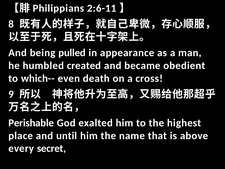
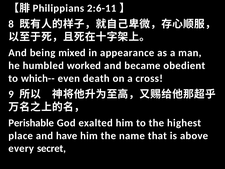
pulled: pulled -> mixed (72, 53)
created: created -> worked (84, 65)
until: until -> have (67, 135)
